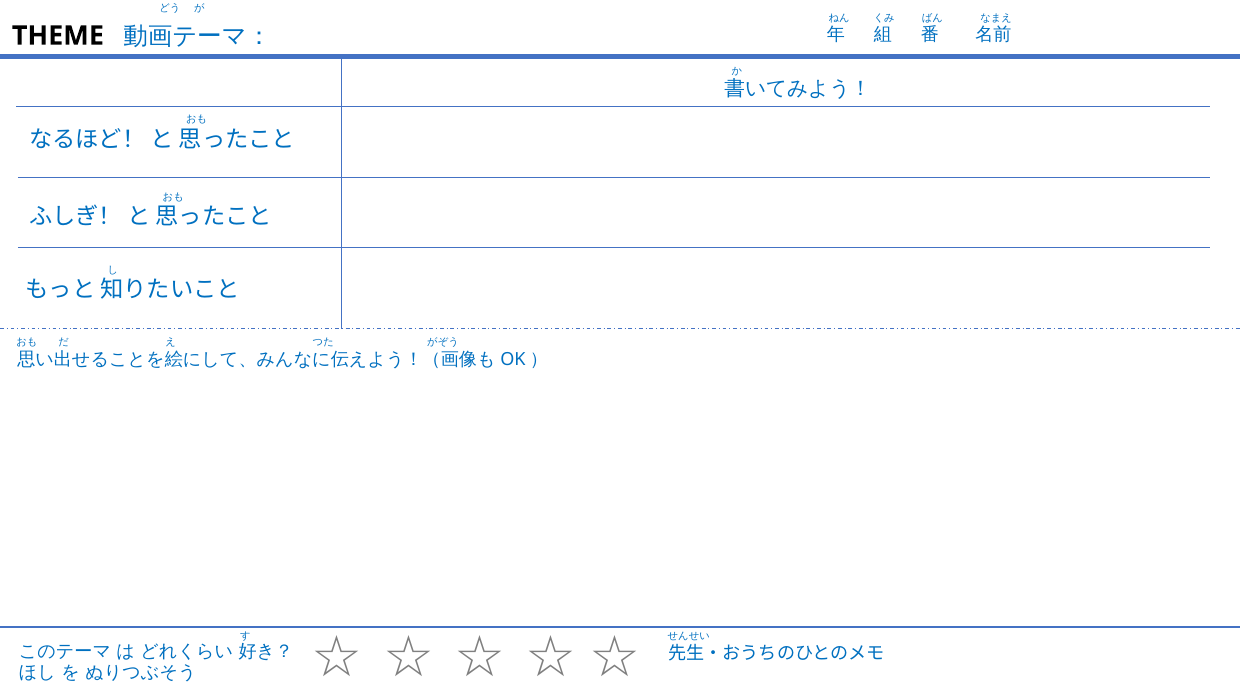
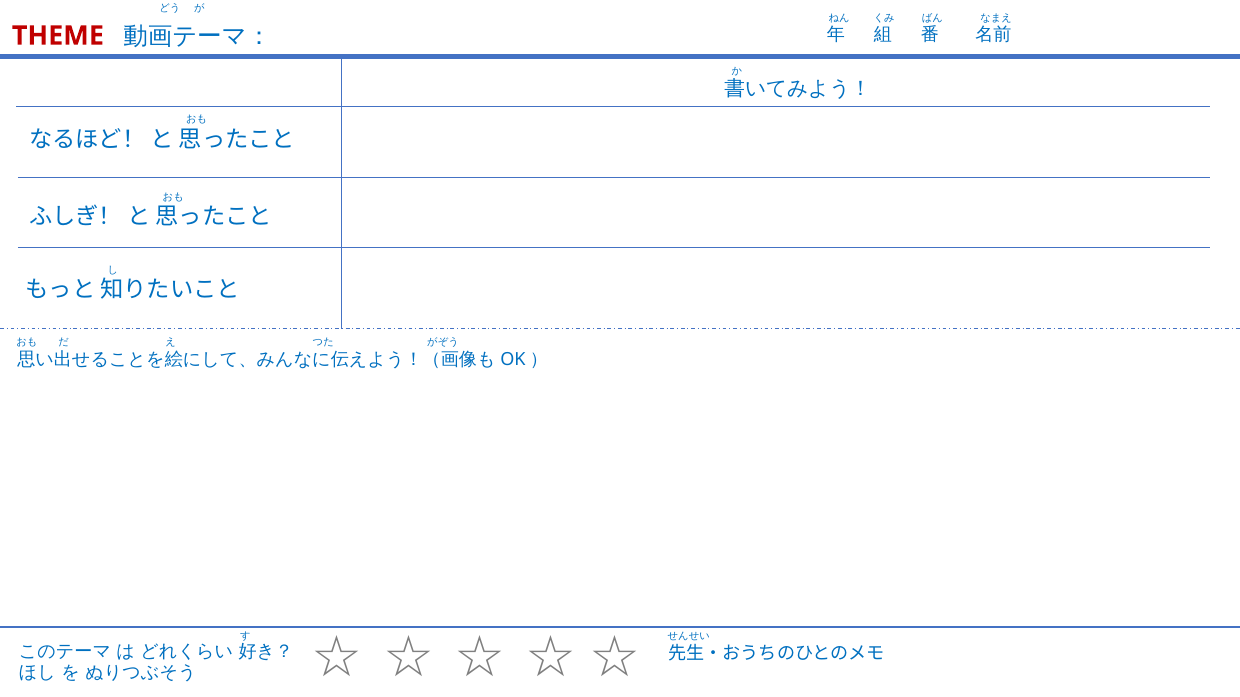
THEME colour: black -> red (58, 36)
